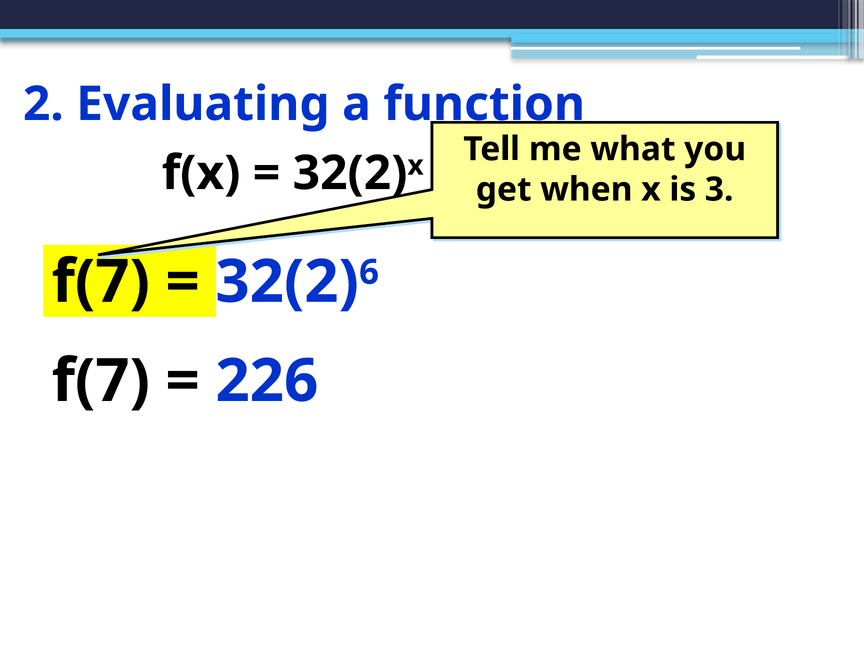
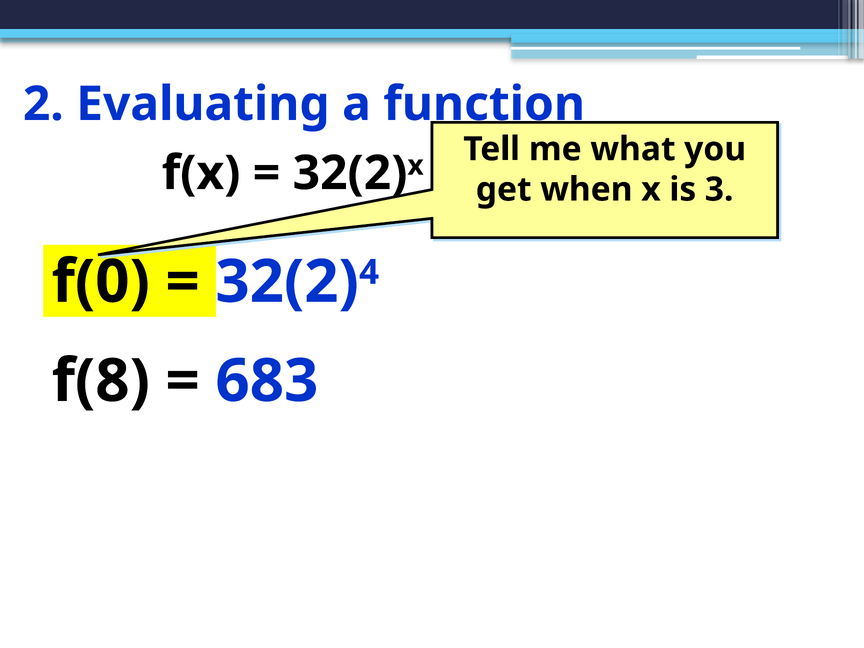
f(7: f(7 -> f(0 (101, 282)
6: 6 -> 4 (369, 272)
f(7: f(7 -> f(8 (101, 381)
226: 226 -> 683 (267, 381)
